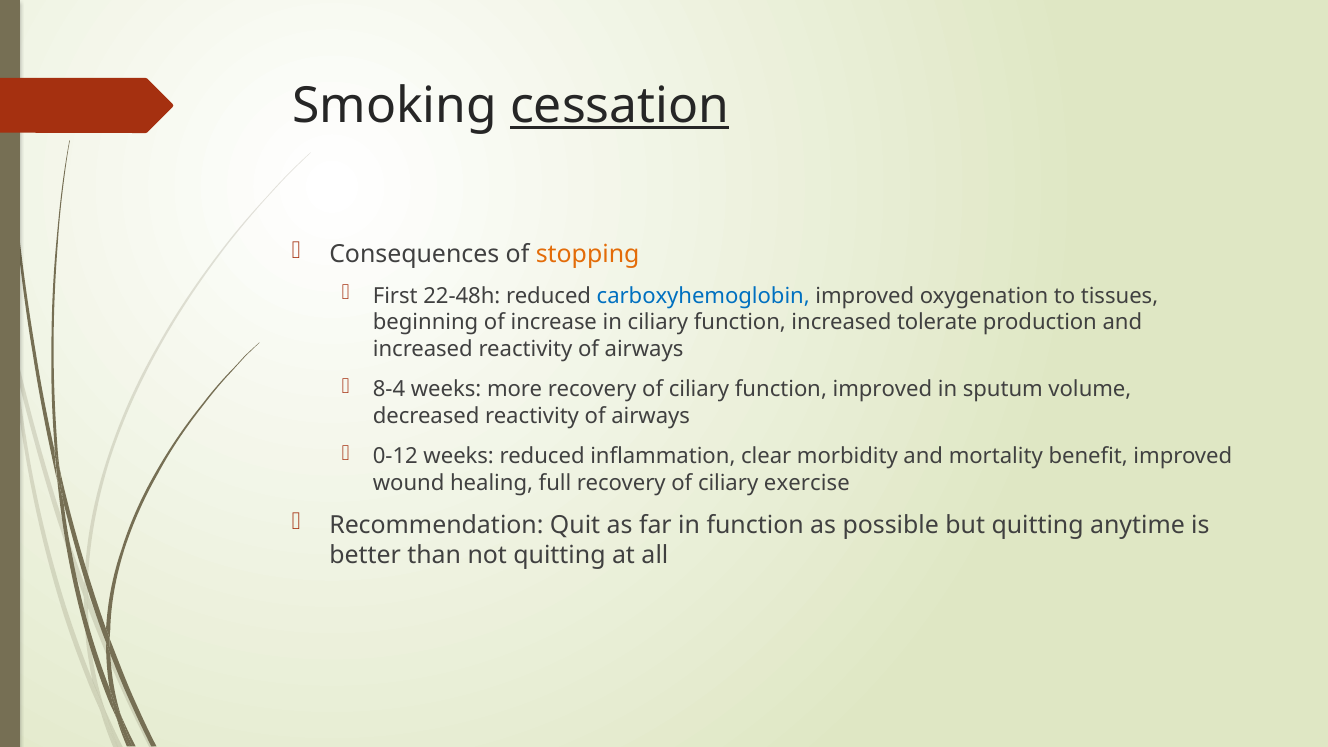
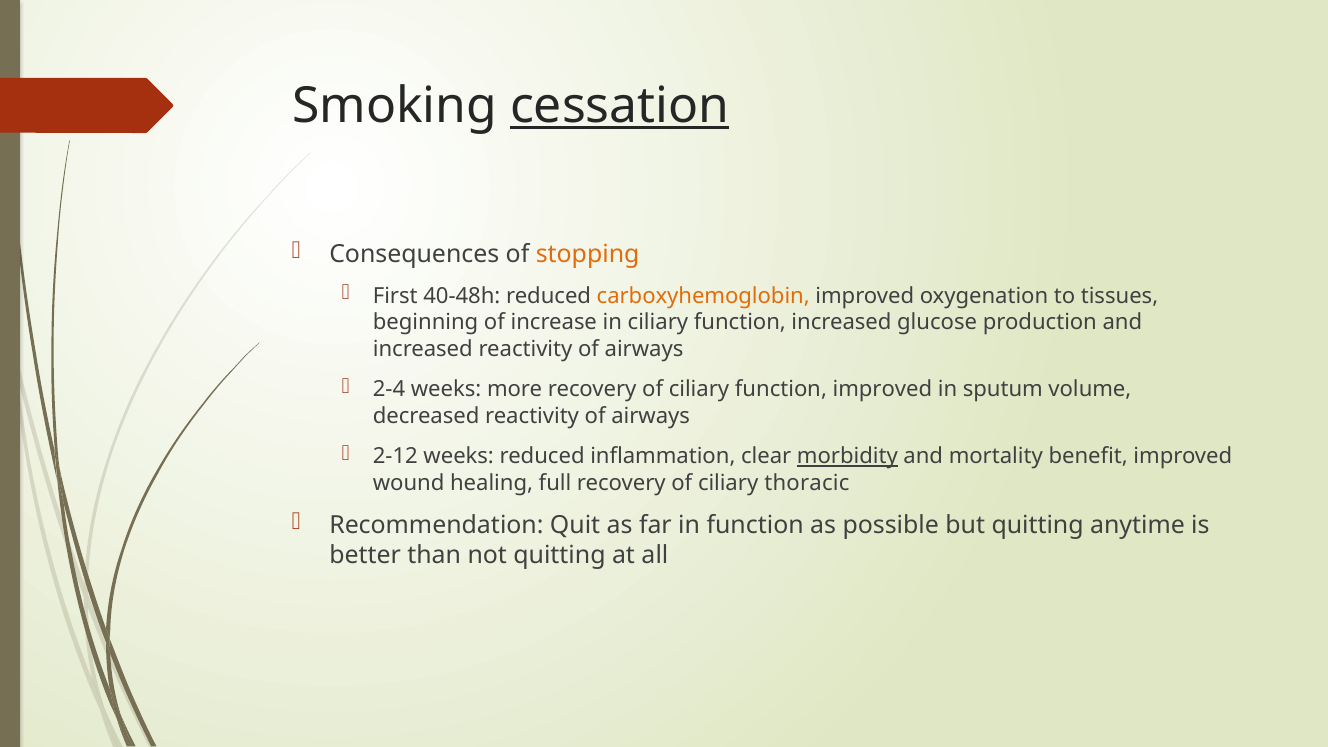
22-48h: 22-48h -> 40-48h (462, 296)
carboxyhemoglobin colour: blue -> orange (703, 296)
tolerate: tolerate -> glucose (937, 322)
8-4: 8-4 -> 2-4 (389, 389)
0-12: 0-12 -> 2-12 (395, 456)
morbidity underline: none -> present (847, 456)
exercise: exercise -> thoracic (807, 483)
